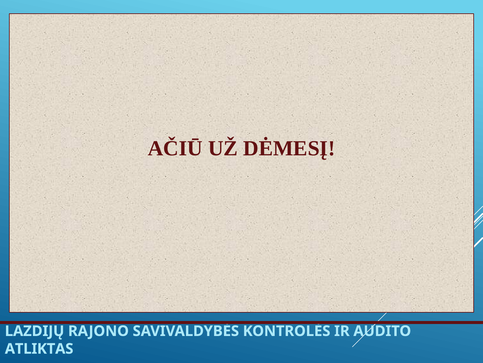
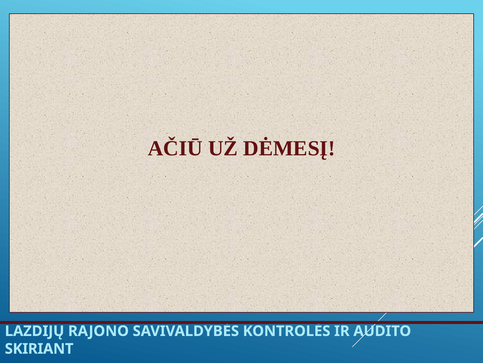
ATLIKTAS: ATLIKTAS -> SKIRIANT (39, 348)
